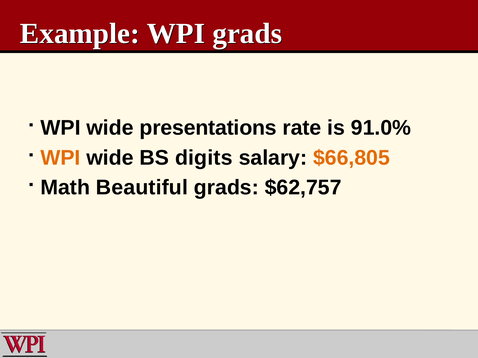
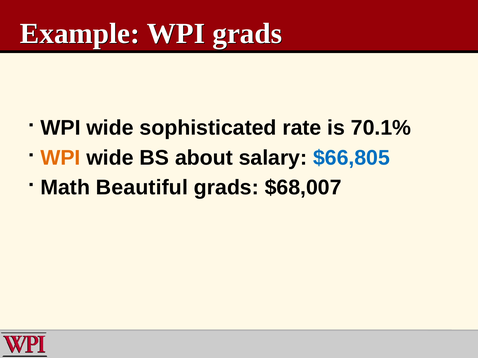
presentations: presentations -> sophisticated (208, 128)
91.0%: 91.0% -> 70.1% (381, 128)
digits: digits -> about (204, 158)
$66,805 colour: orange -> blue (352, 158)
$62,757: $62,757 -> $68,007 (303, 188)
